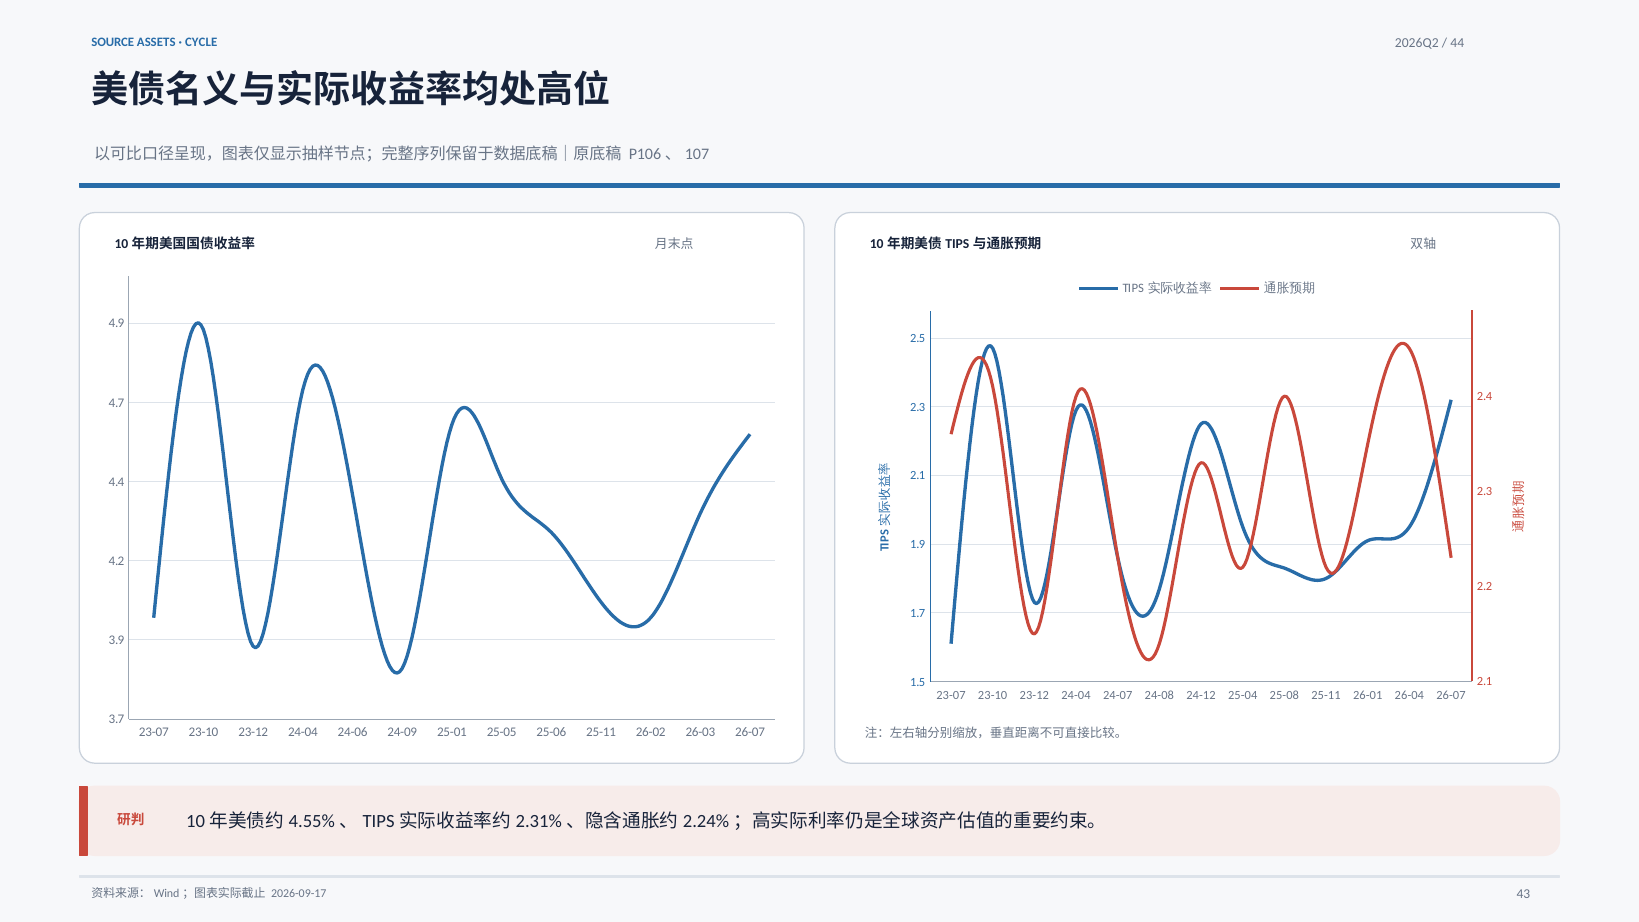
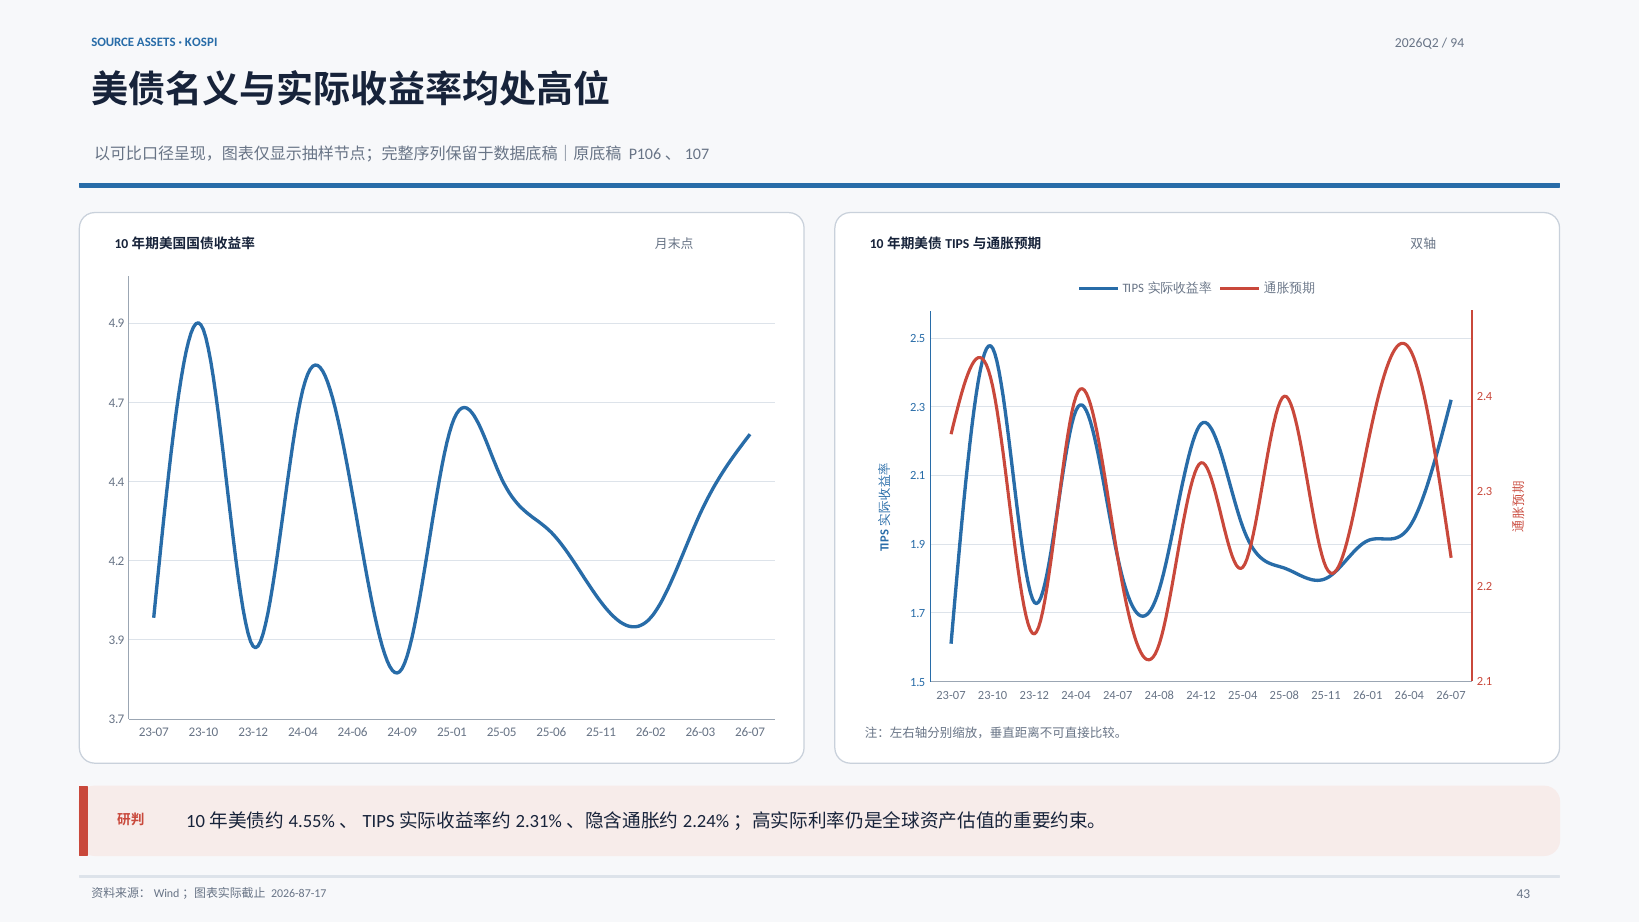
CYCLE: CYCLE -> KOSPI (201, 42)
44: 44 -> 94 (1457, 43)
2026-09-17: 2026-09-17 -> 2026-87-17 (299, 893)
